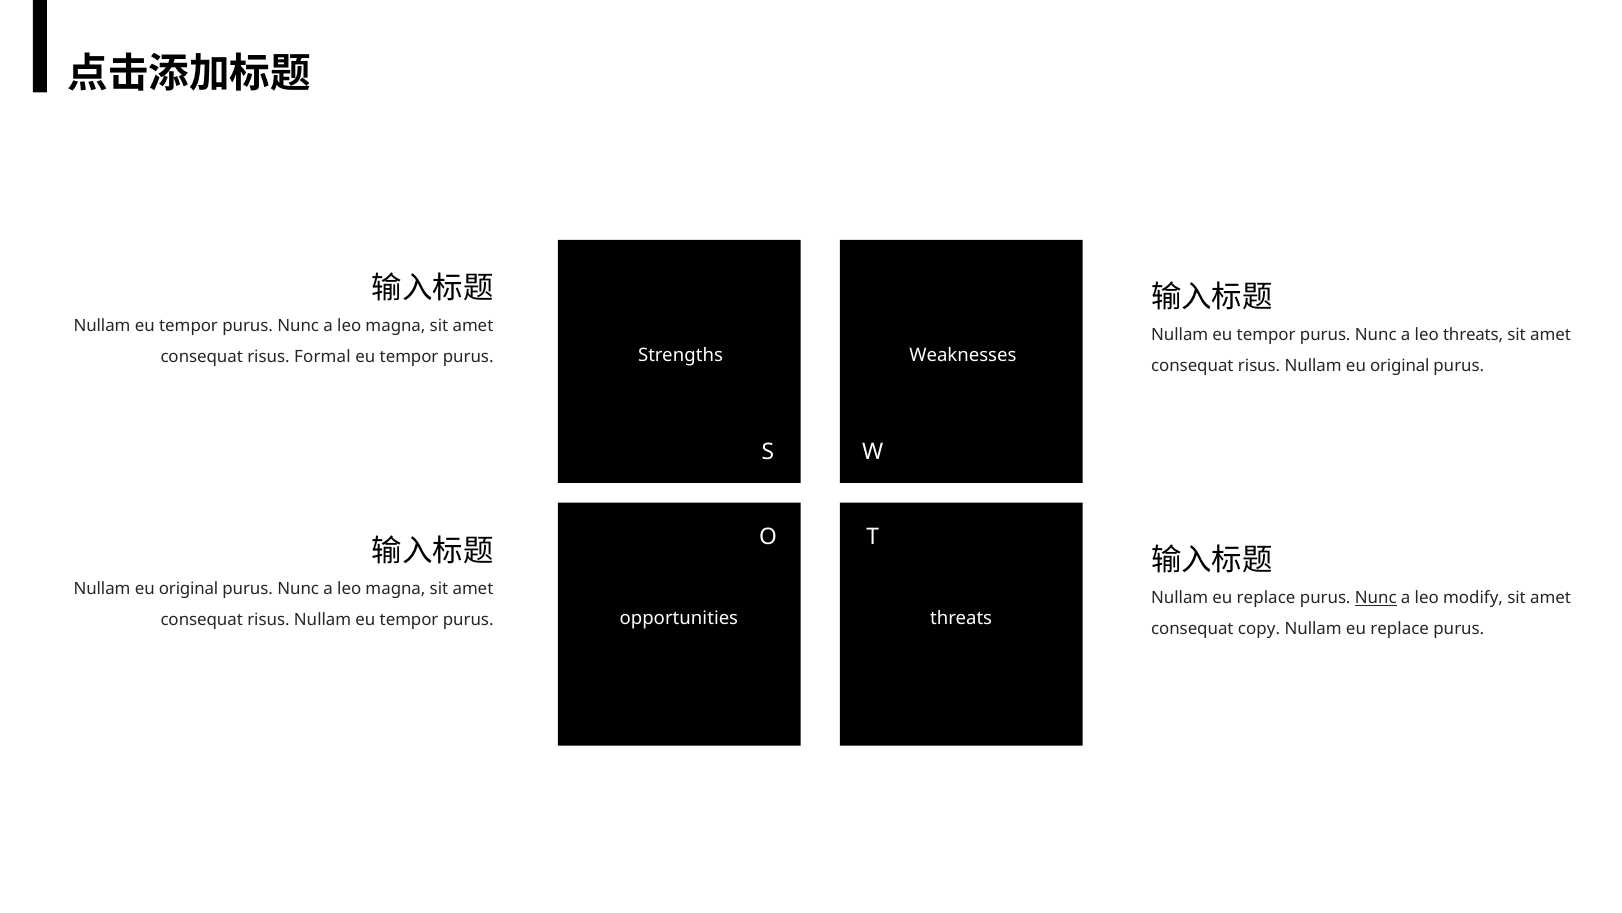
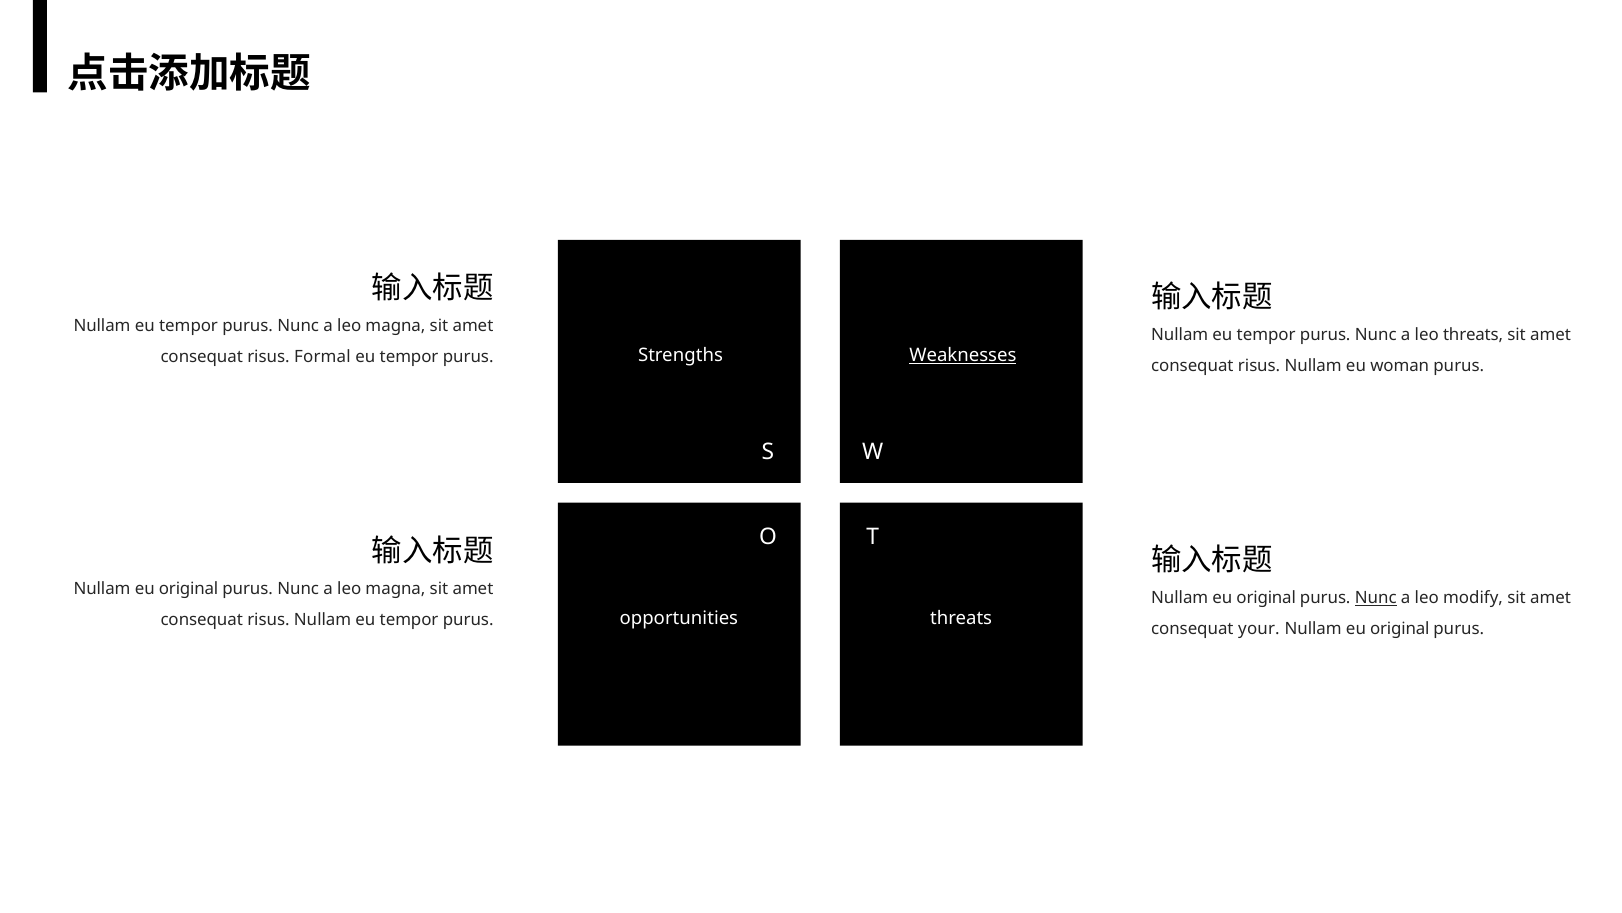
Weaknesses underline: none -> present (963, 356)
risus Nullam eu original: original -> woman (1400, 365)
replace: replace -> original (1266, 598)
copy: copy -> your (1259, 628)
replace: replace -> original (1400, 628)
